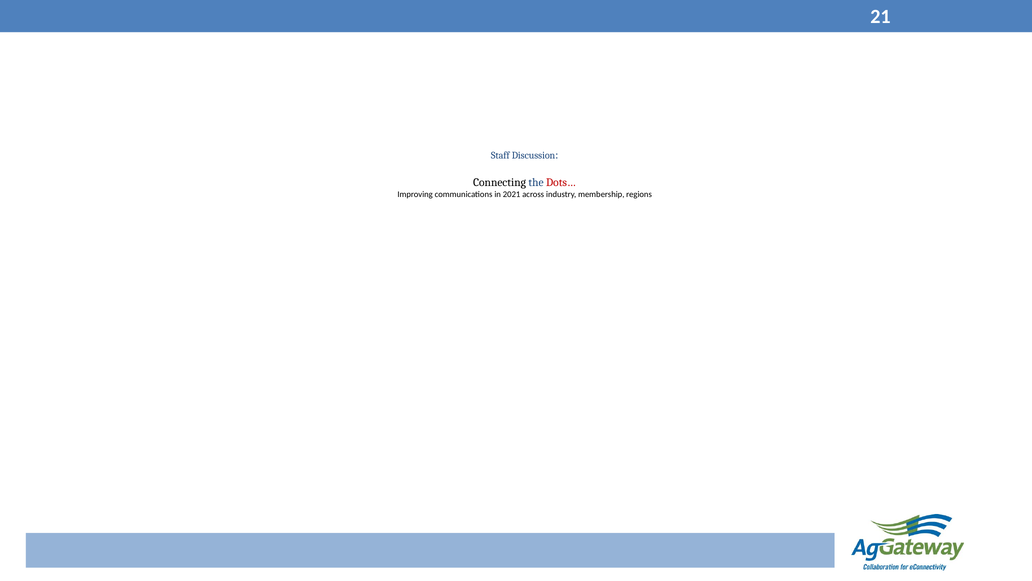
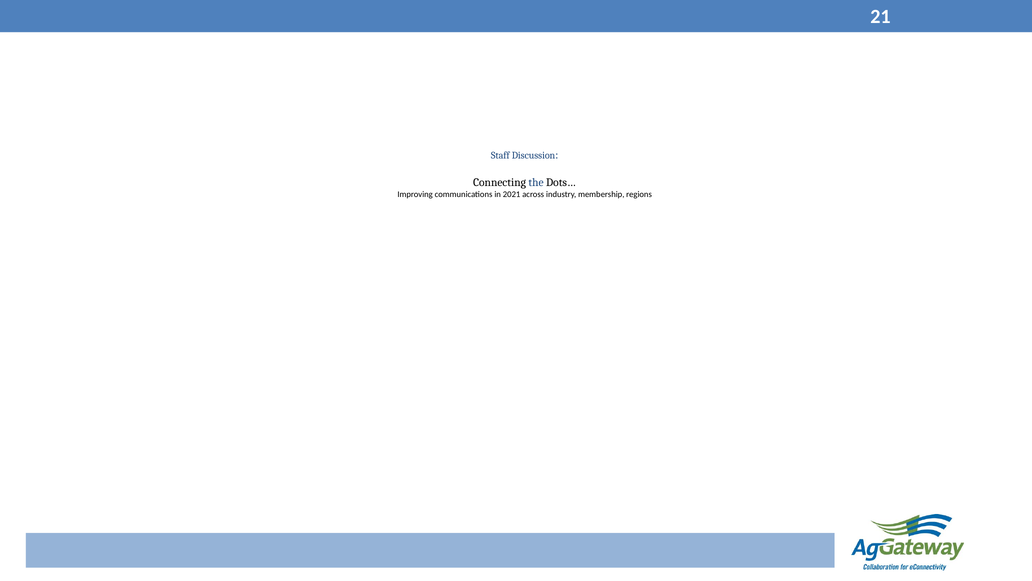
Dots… colour: red -> black (561, 183)
